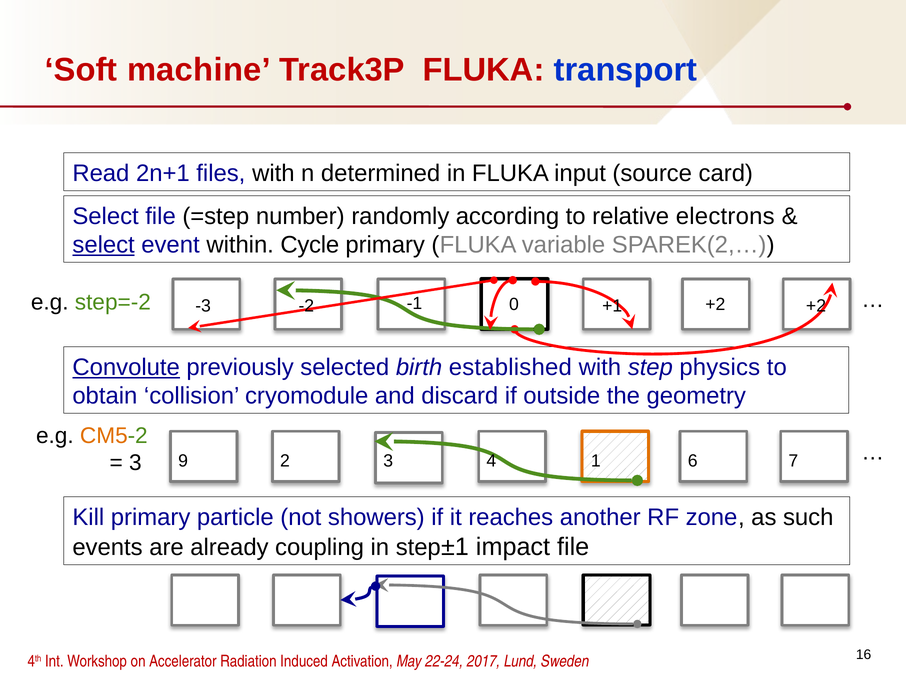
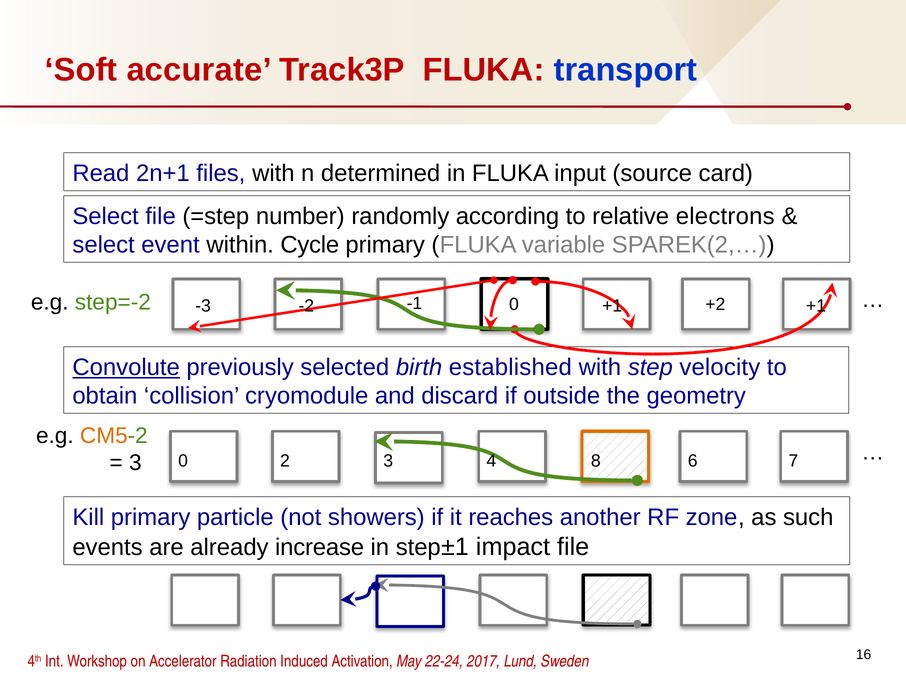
machine: machine -> accurate (199, 70)
select underline: present -> none (104, 245)
+2 +2: +2 -> +1 (816, 306)
physics: physics -> velocity (720, 367)
3 9: 9 -> 0 (183, 460)
1: 1 -> 8 (596, 460)
coupling: coupling -> increase (320, 547)
